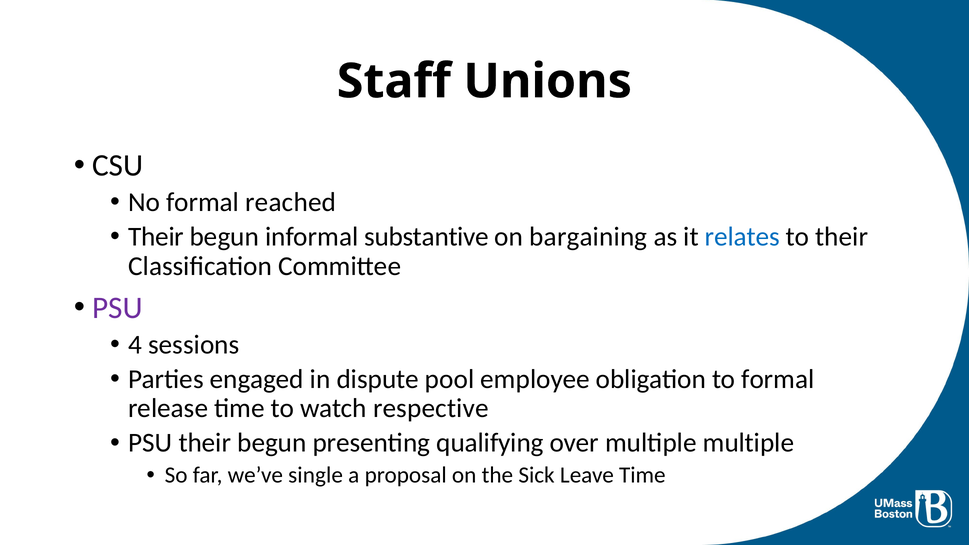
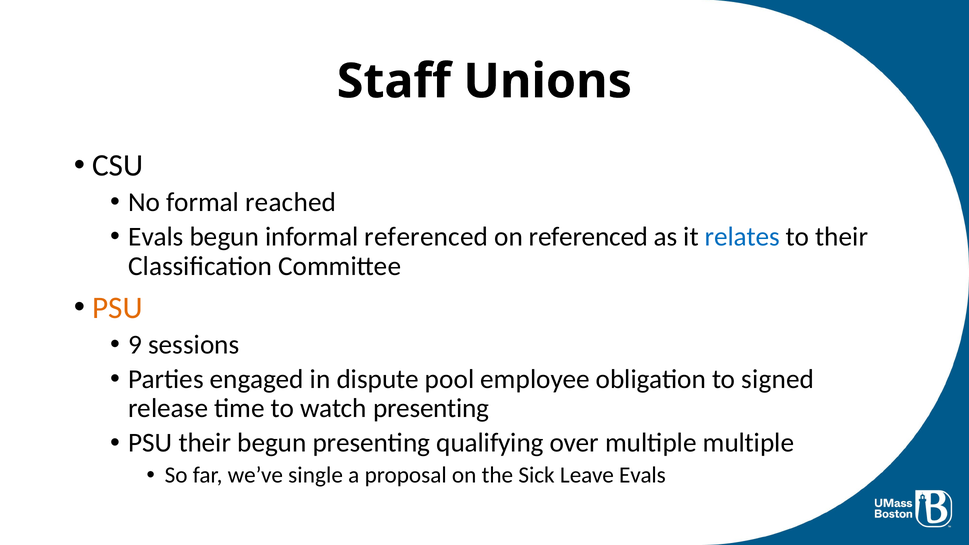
Their: Their -> Evals (156, 237)
informal substantive: substantive -> referenced (426, 237)
on bargaining: bargaining -> referenced (589, 237)
PSU colour: purple -> orange (117, 308)
4: 4 -> 9 (135, 345)
to formal: formal -> signed (778, 379)
watch respective: respective -> presenting (431, 409)
Leave Time: Time -> Evals (642, 475)
